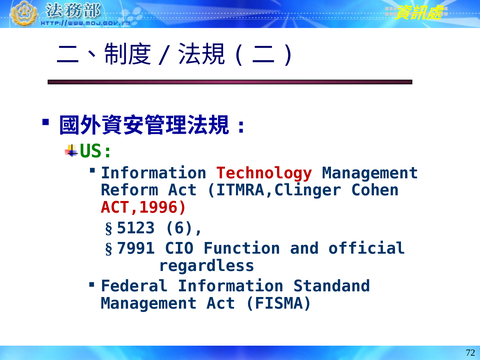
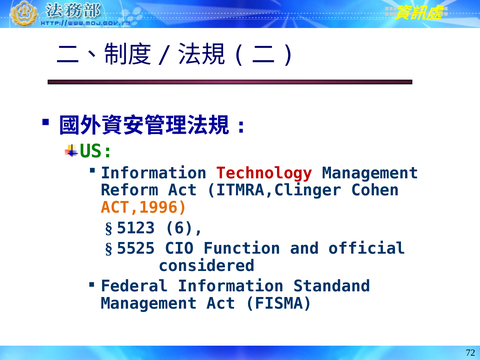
ACT,1996 colour: red -> orange (144, 208)
7991: 7991 -> 5525 (136, 249)
regardless: regardless -> considered (207, 266)
